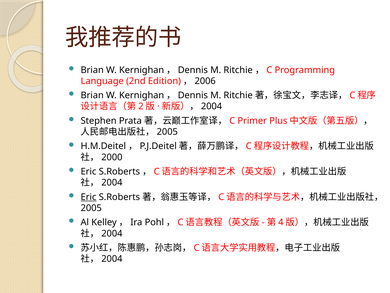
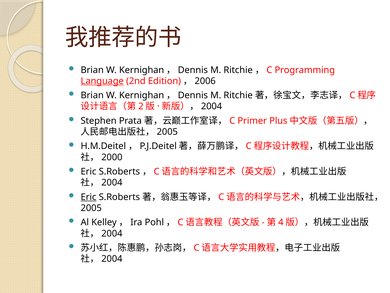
Language underline: none -> present (102, 81)
